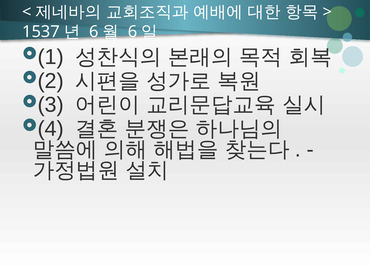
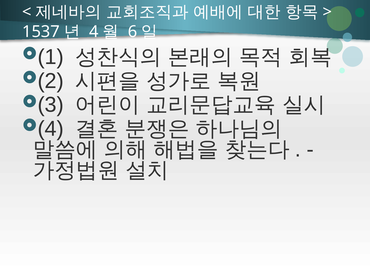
6: 6 -> 4 (94, 32)
